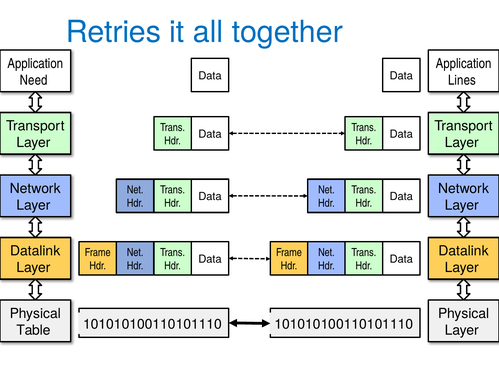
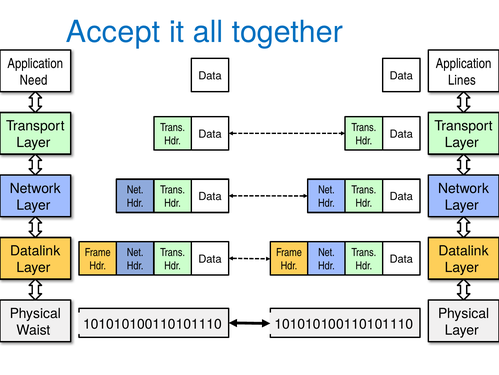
Retries: Retries -> Accept (113, 32)
Table: Table -> Waist (33, 329)
